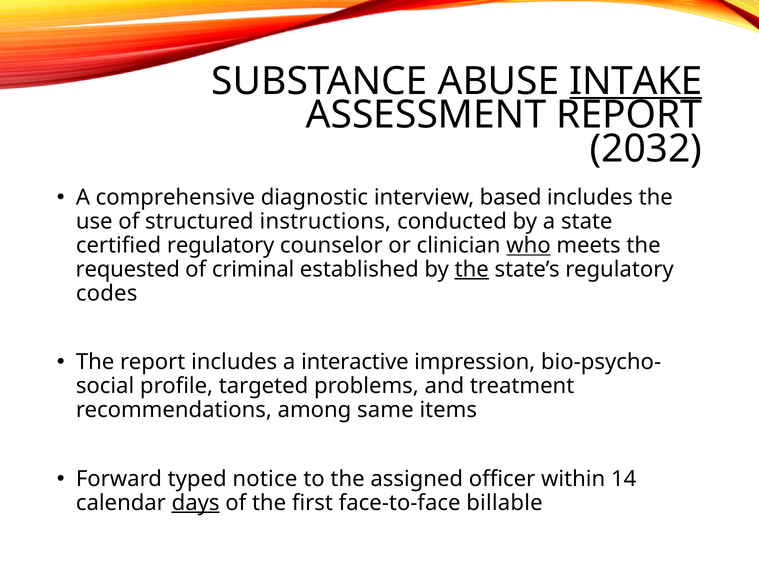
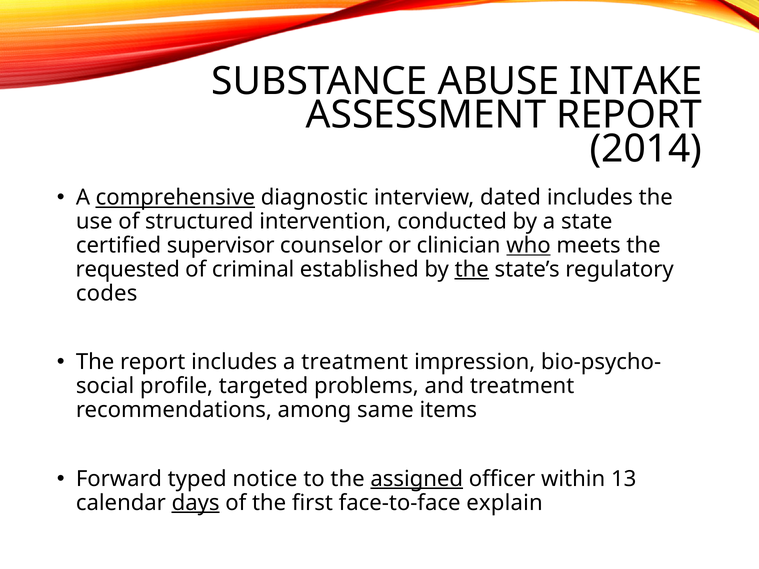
INTAKE underline: present -> none (636, 81)
2032: 2032 -> 2014 (646, 149)
comprehensive underline: none -> present (175, 198)
based: based -> dated (510, 198)
instructions: instructions -> intervention (325, 222)
certified regulatory: regulatory -> supervisor (221, 246)
a interactive: interactive -> treatment (355, 362)
assigned underline: none -> present (417, 479)
14: 14 -> 13 (624, 479)
billable: billable -> explain (505, 503)
